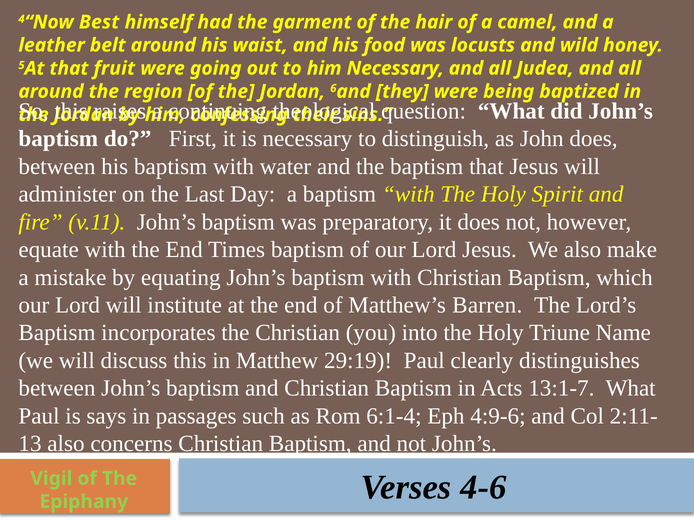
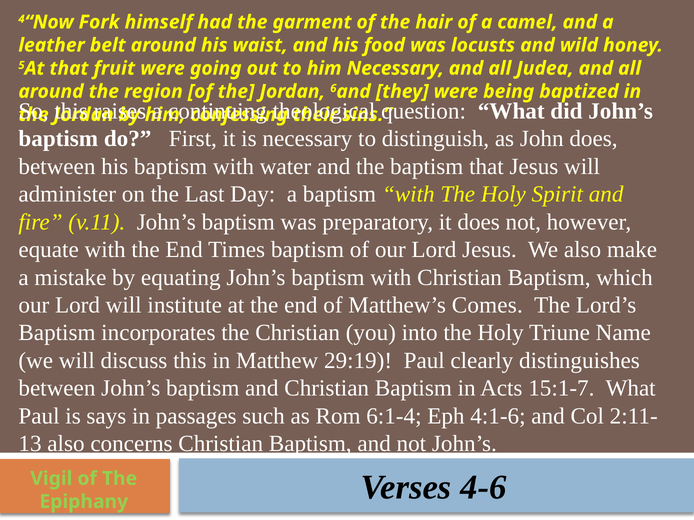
Best: Best -> Fork (99, 22)
Barren: Barren -> Comes (487, 305)
13:1-7: 13:1-7 -> 15:1-7 (561, 389)
4:9-6: 4:9-6 -> 4:1-6 (498, 416)
